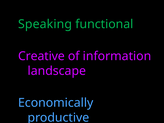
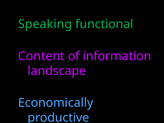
Creative: Creative -> Content (41, 56)
